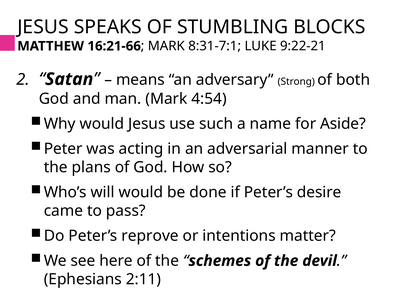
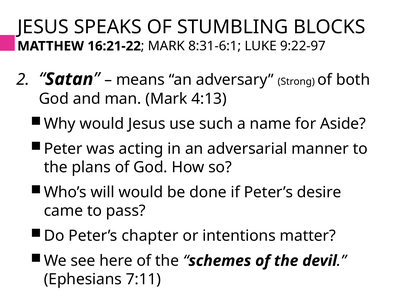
16:21-66: 16:21-66 -> 16:21-22 (114, 46)
8:31-7:1: 8:31-7:1 -> 8:31-6:1 (215, 46)
9:22-21: 9:22-21 -> 9:22-97 (303, 46)
4:54: 4:54 -> 4:13 (209, 99)
reprove: reprove -> chapter (150, 236)
2:11: 2:11 -> 7:11 (143, 280)
